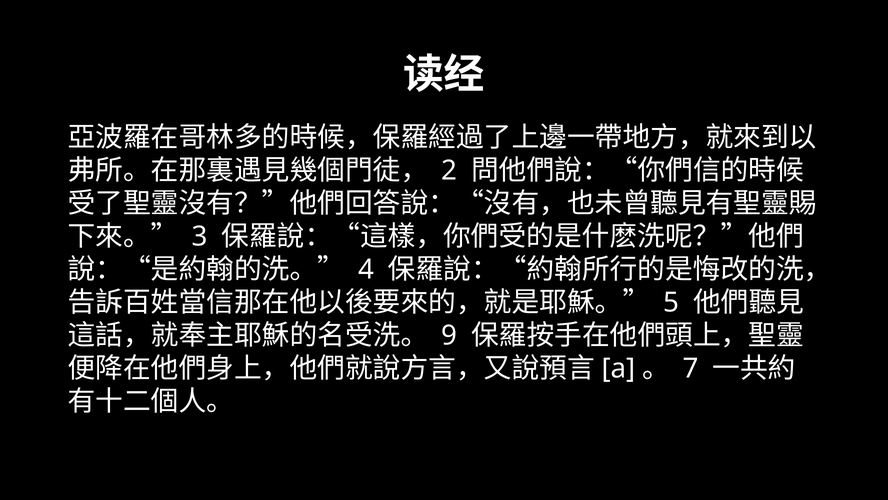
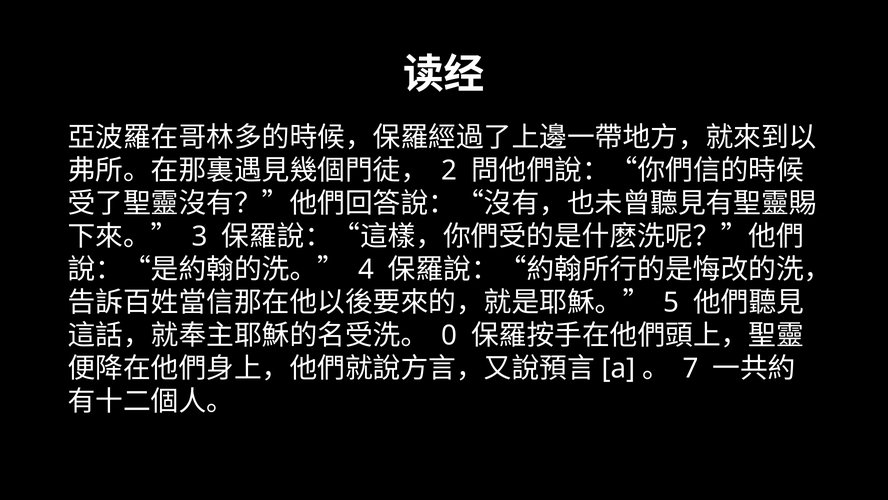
9: 9 -> 0 (449, 335)
